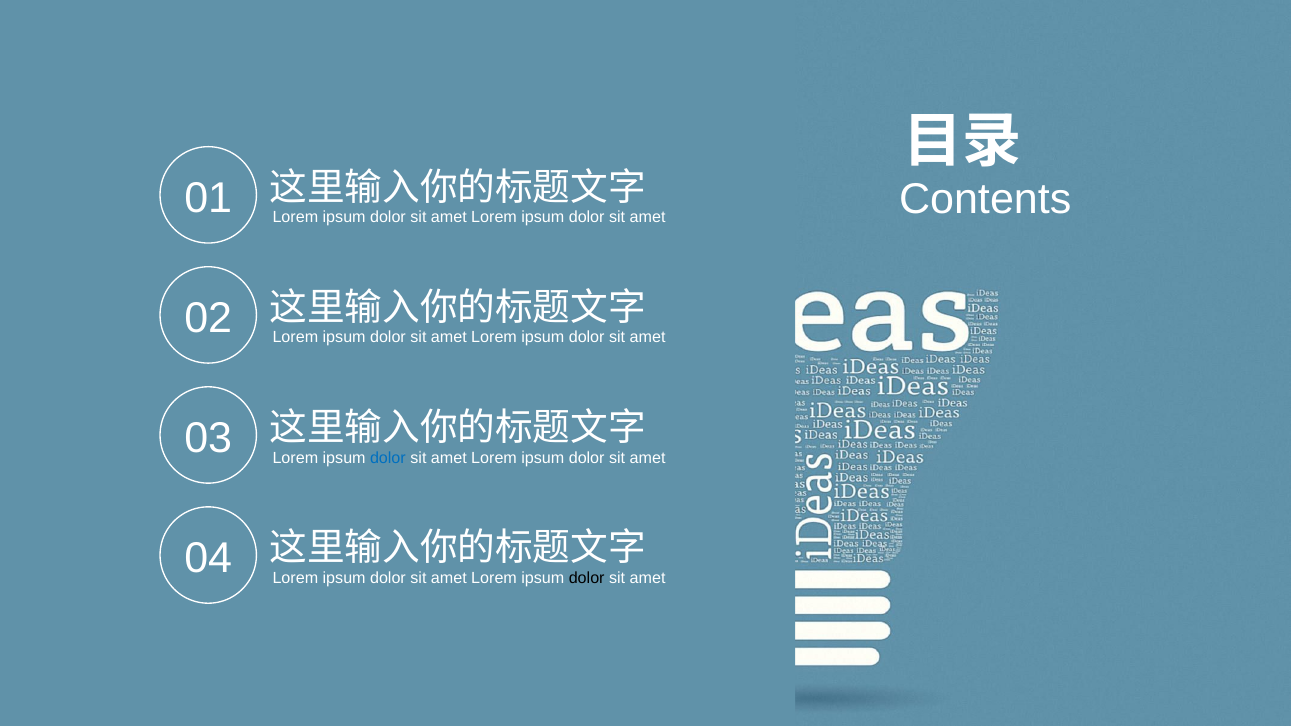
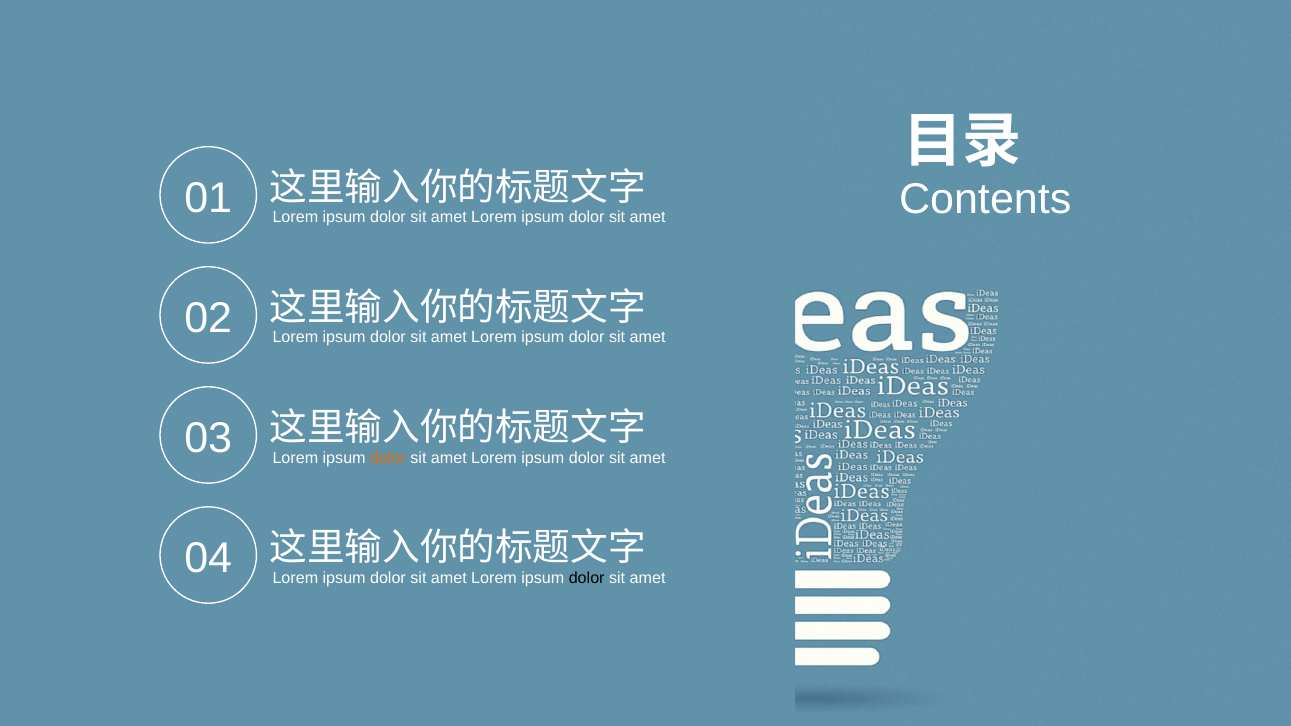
dolor colour: blue -> orange (388, 458)
